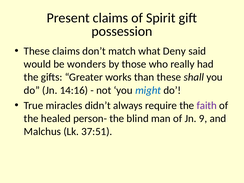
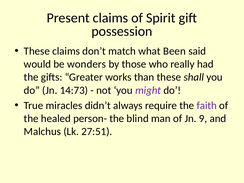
Deny: Deny -> Been (174, 51)
14:16: 14:16 -> 14:73 (74, 90)
might colour: blue -> purple (148, 90)
37:51: 37:51 -> 27:51 (97, 131)
